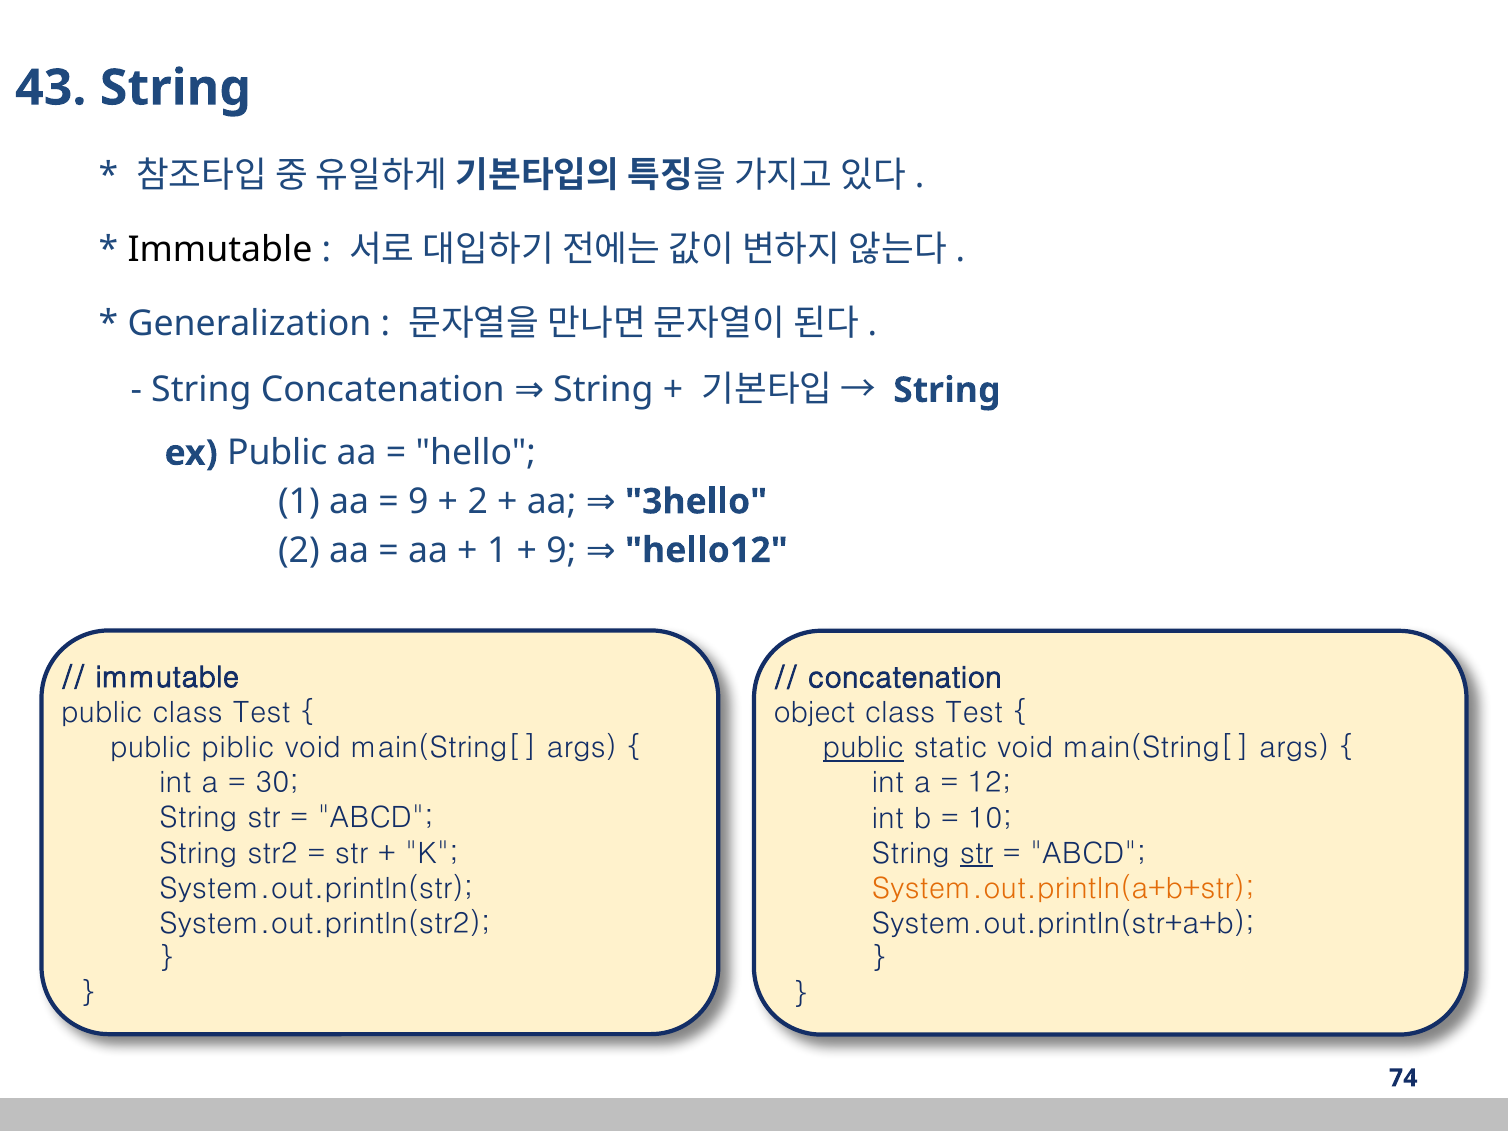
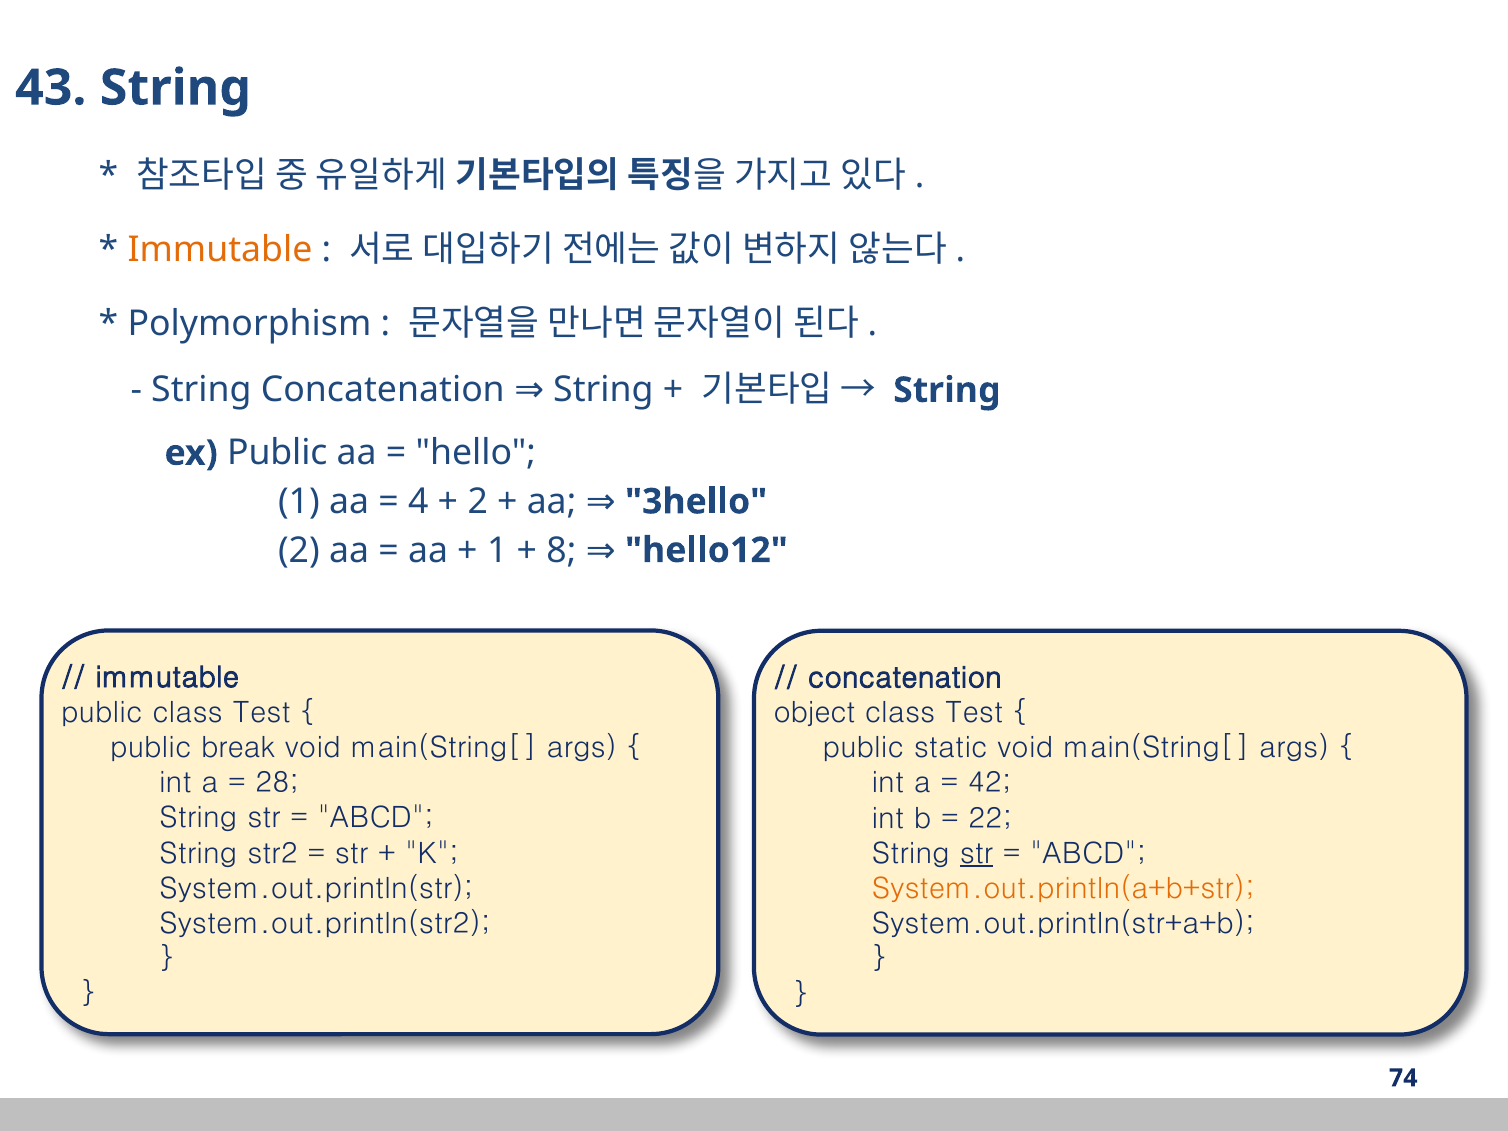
Immutable colour: black -> orange (220, 249)
Generalization: Generalization -> Polymorphism (249, 323)
9: 9 -> 4 (418, 502)
9: 9 -> 8 (561, 550)
piblic: piblic -> break (238, 748)
public underline: present -> none (863, 748)
30: 30 -> 28 (277, 783)
12: 12 -> 42 (990, 783)
10: 10 -> 22 (990, 818)
